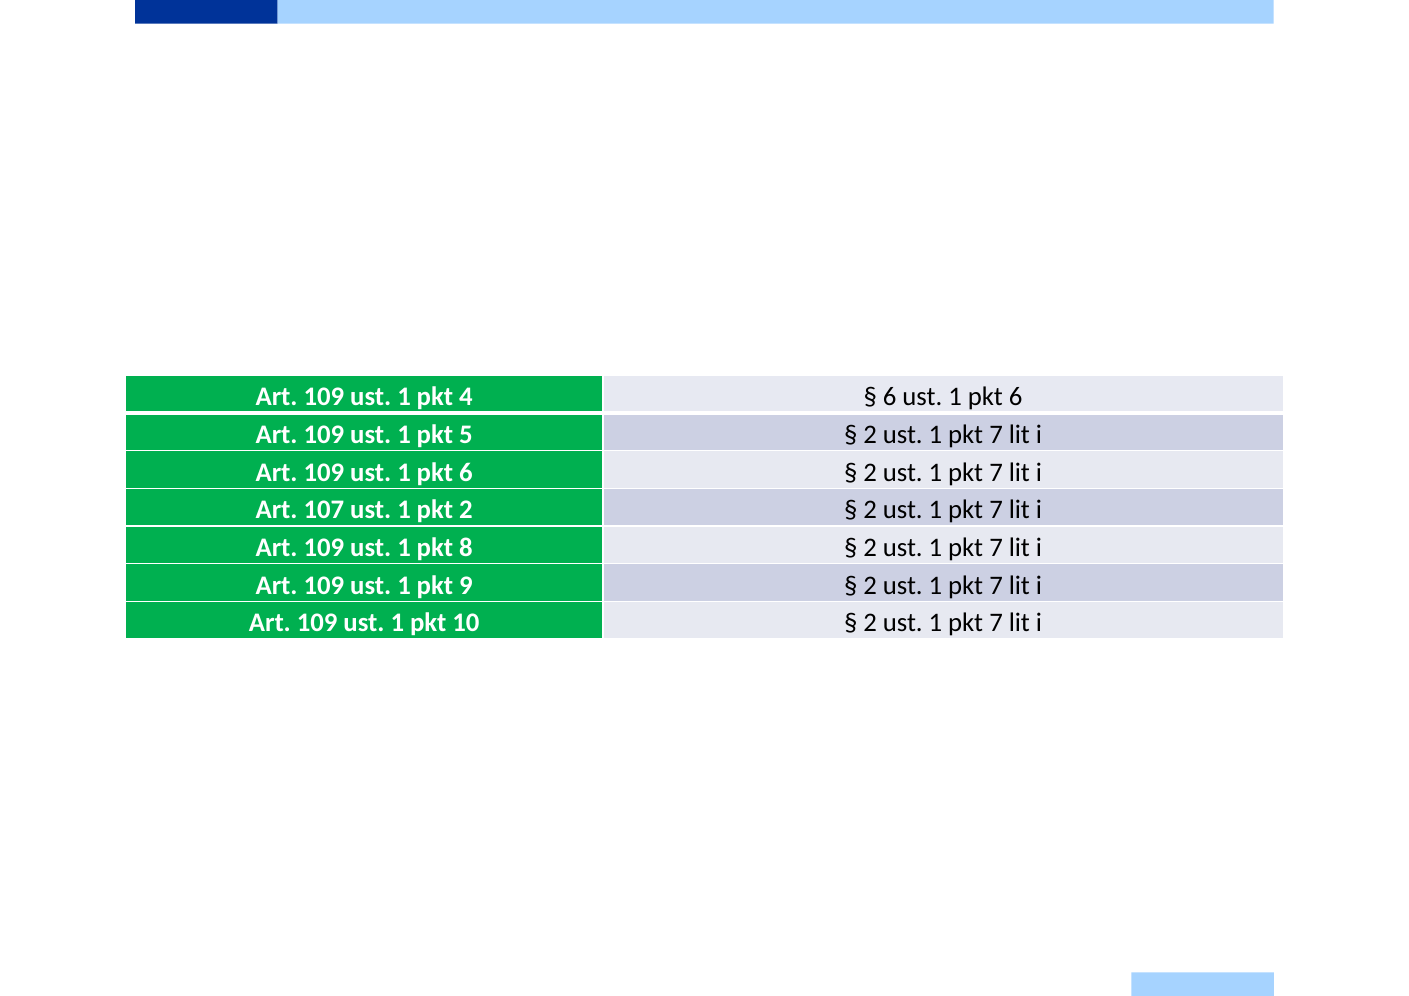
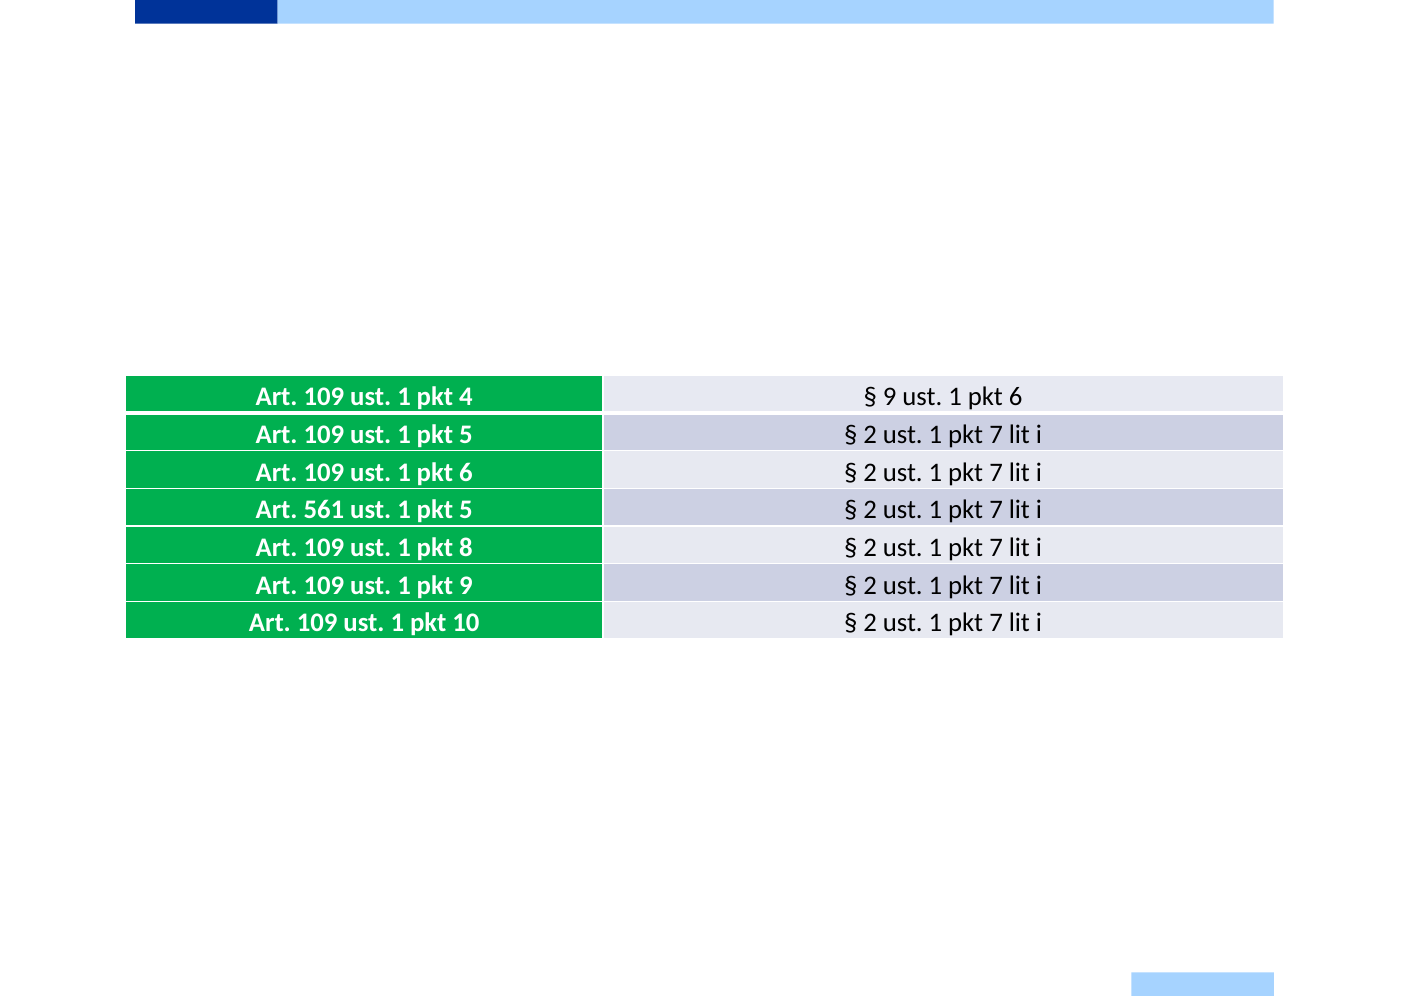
6: 6 -> 9 (890, 397)
107: 107 -> 561 (324, 510)
2: 2 -> 5 (466, 510)
